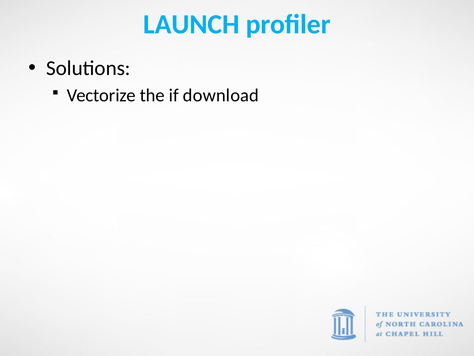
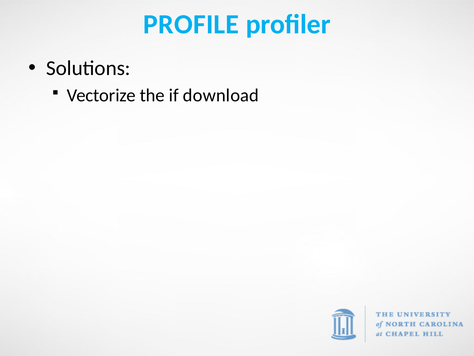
LAUNCH: LAUNCH -> PROFILE (191, 24)
